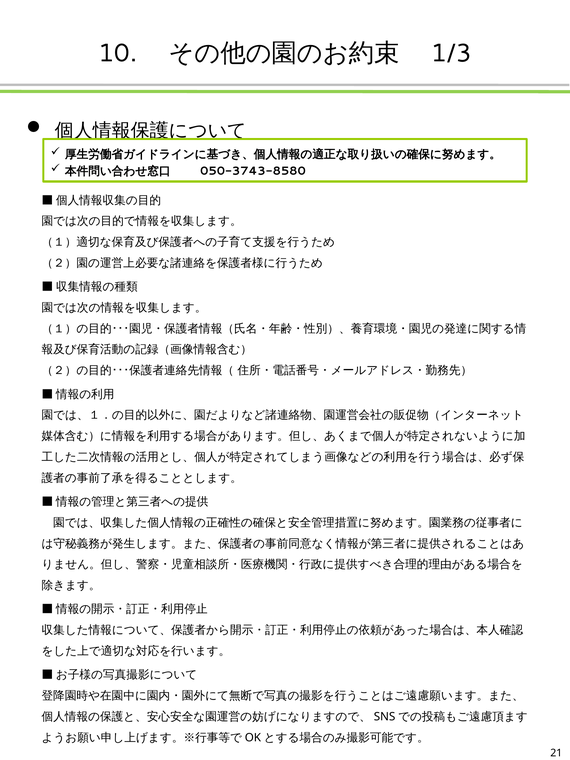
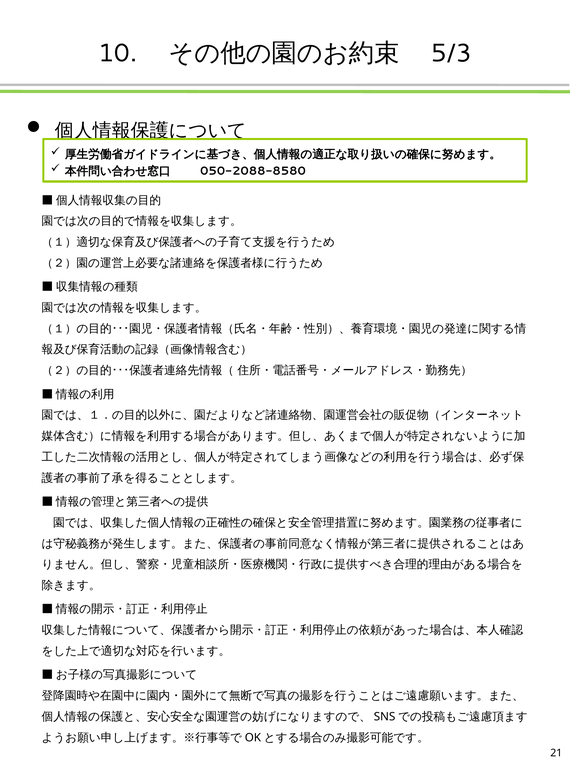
1/3: 1/3 -> 5/3 (451, 53)
050-3743-8580: 050-3743-8580 -> 050-2088-8580 (253, 171)
